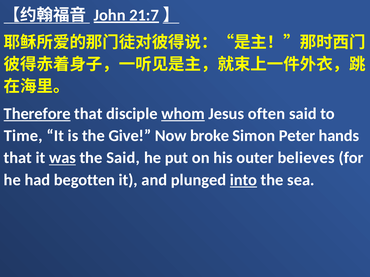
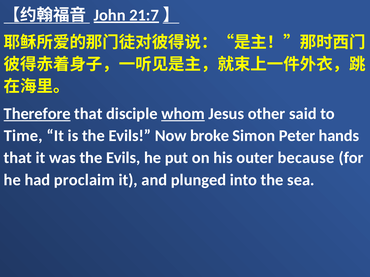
often: often -> other (267, 114)
is the Give: Give -> Evils (130, 136)
was underline: present -> none (62, 158)
Said: Said -> Evils (123, 158)
believes: believes -> because (306, 158)
begotten: begotten -> proclaim (84, 180)
into underline: present -> none (243, 180)
